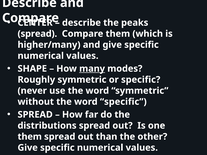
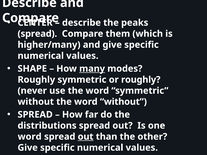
or specific: specific -> roughly (141, 80)
word specific: specific -> without (123, 102)
them: them -> word (30, 137)
out underline: none -> present (86, 137)
